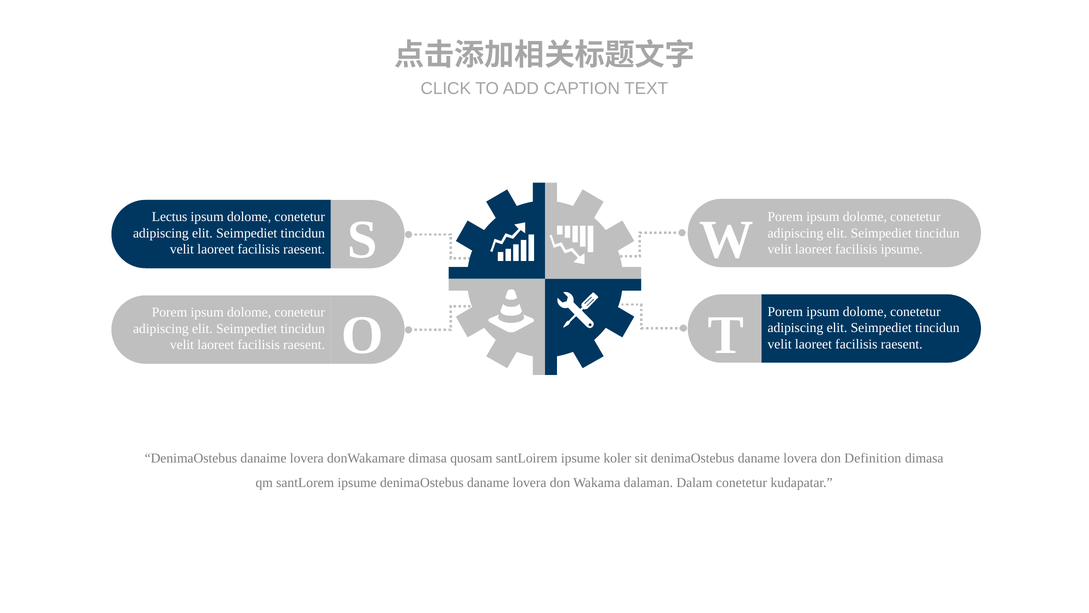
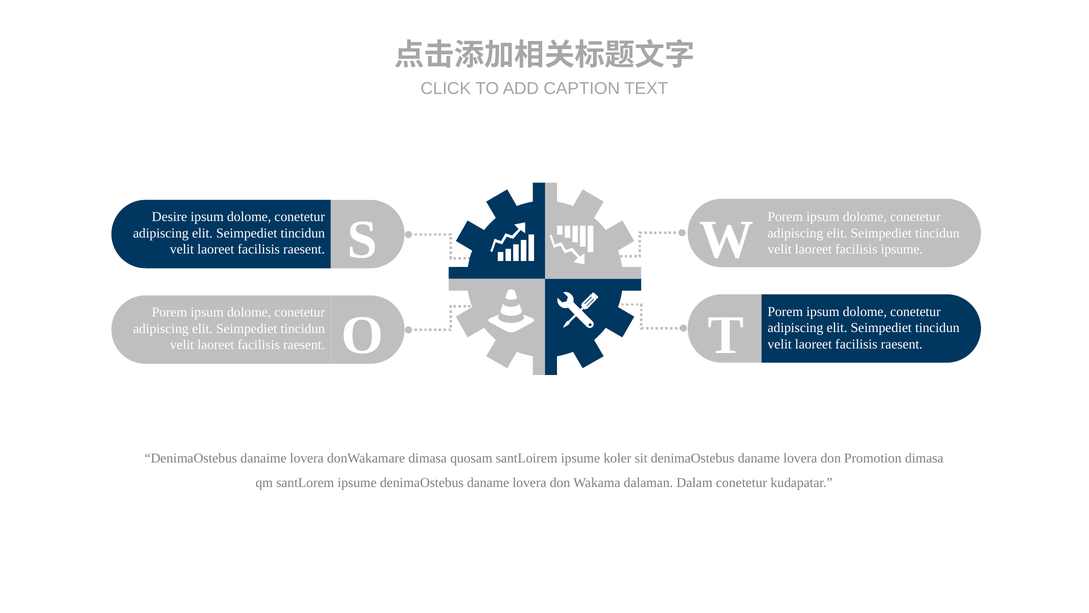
Lectus: Lectus -> Desire (170, 217)
Definition: Definition -> Promotion (873, 458)
